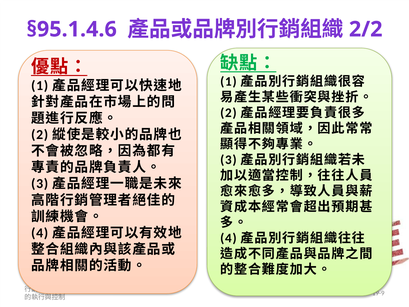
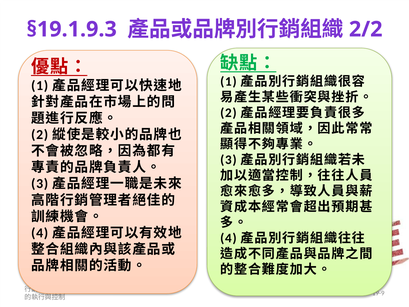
§95.1.4.6: §95.1.4.6 -> §19.1.9.3 (72, 29)
